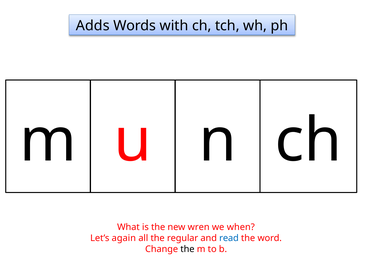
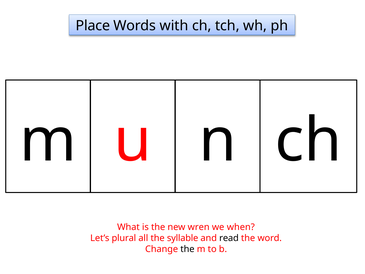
Adds: Adds -> Place (93, 26)
again: again -> plural (124, 238)
regular: regular -> syllable (183, 238)
read colour: blue -> black (229, 238)
